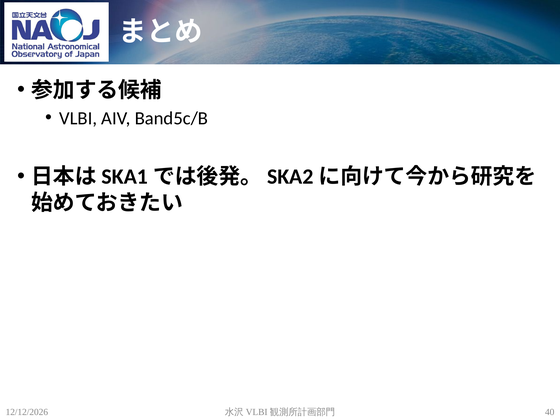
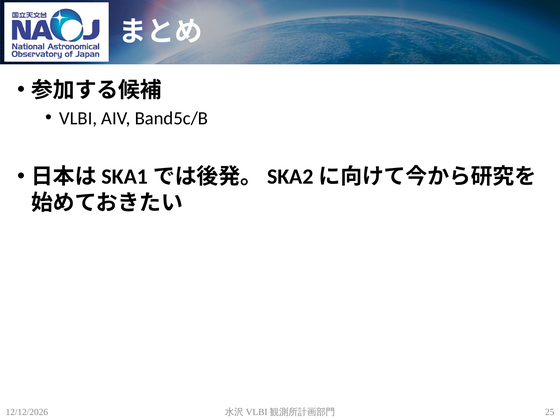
40: 40 -> 25 (550, 412)
